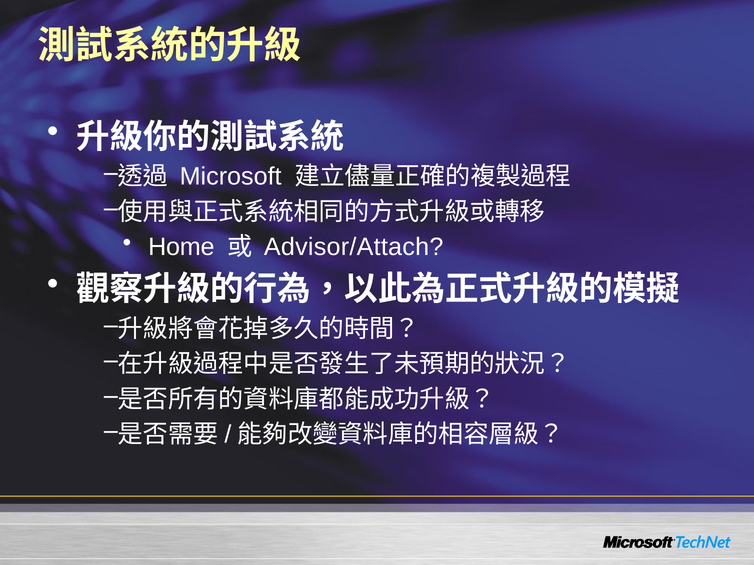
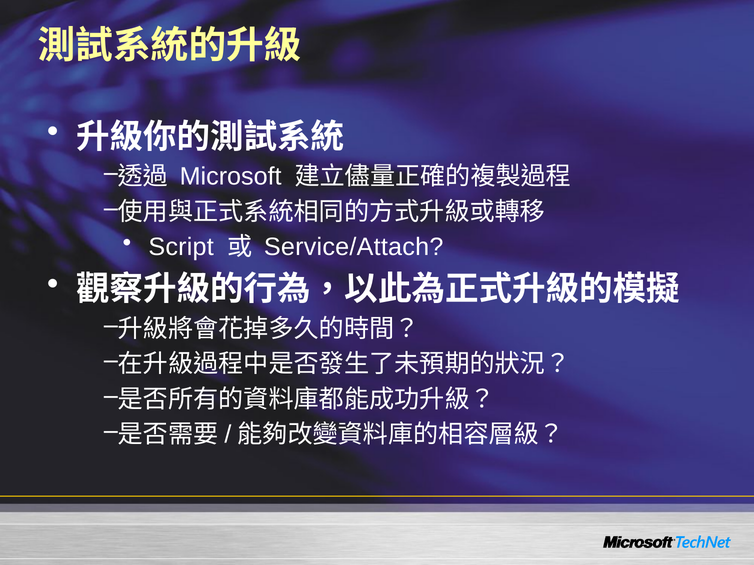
Home: Home -> Script (181, 247)
Advisor/Attach: Advisor/Attach -> Service/Attach (354, 247)
